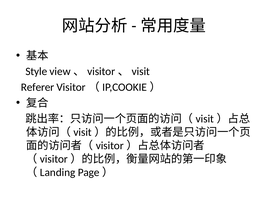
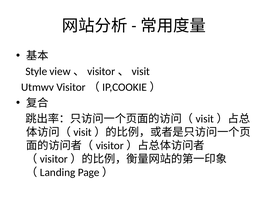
Referer: Referer -> Utmwv (38, 87)
